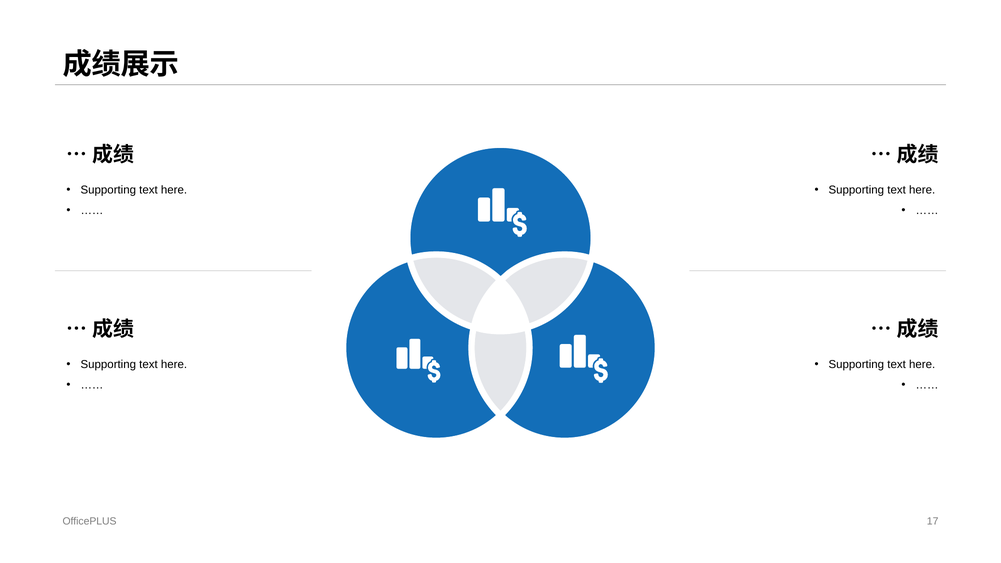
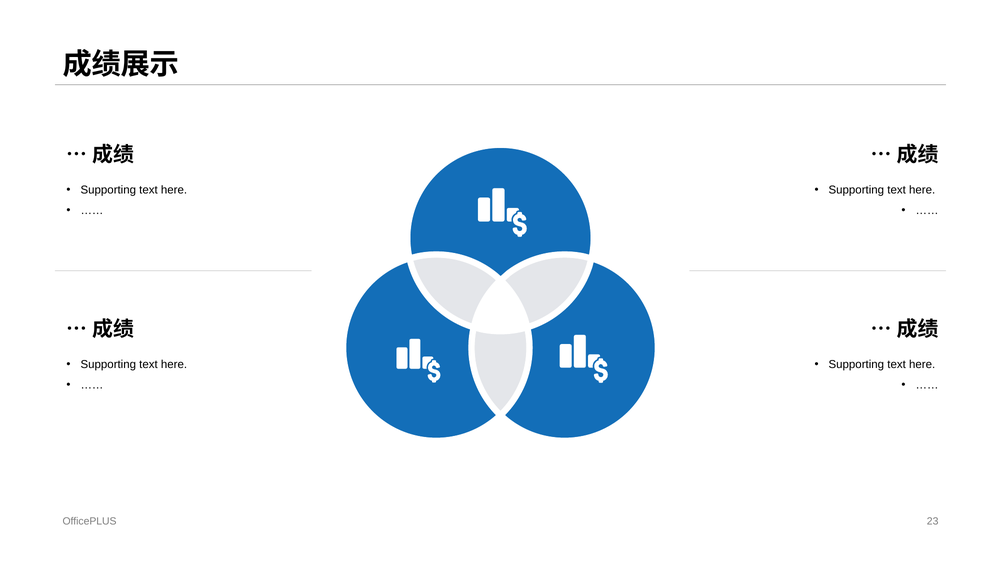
17: 17 -> 23 (933, 522)
